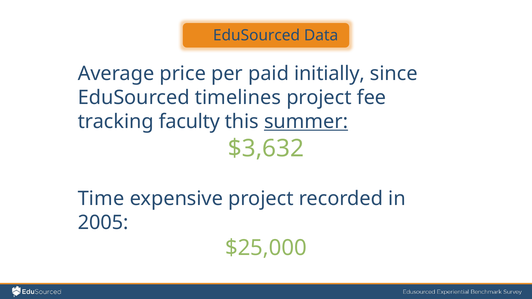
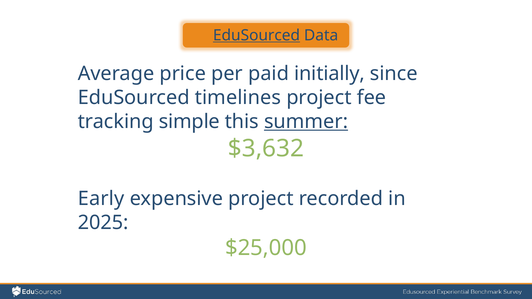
EduSourced underline: none -> present (256, 35)
faculty: faculty -> simple (189, 122)
Time: Time -> Early (101, 199)
2005: 2005 -> 2025 (103, 223)
